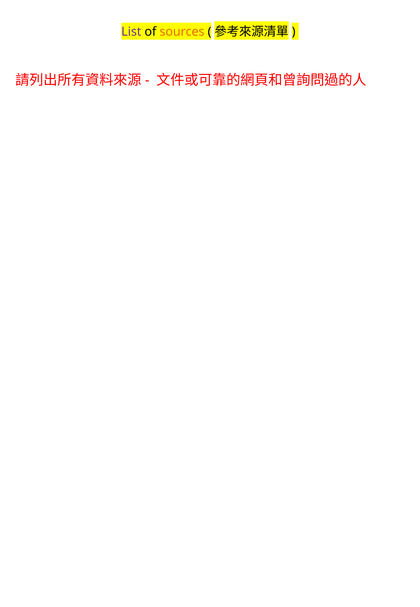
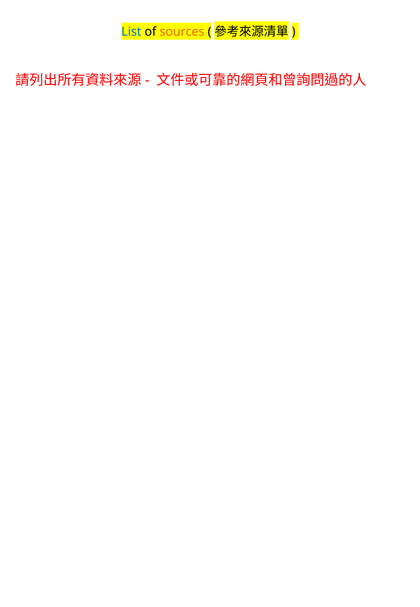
List colour: purple -> blue (131, 32)
